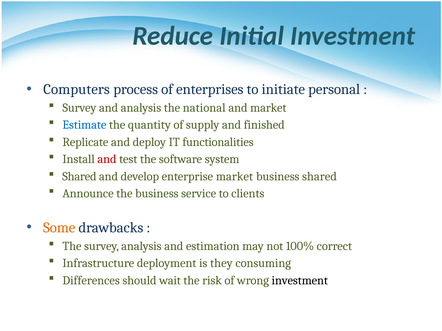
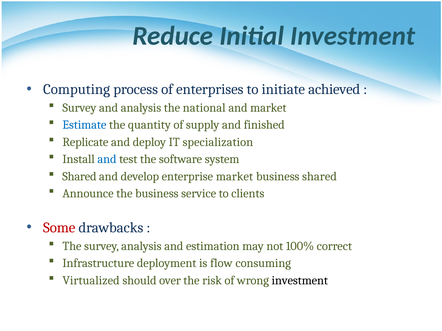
Computers: Computers -> Computing (77, 89)
personal: personal -> achieved (334, 89)
functionalities: functionalities -> specialization (218, 142)
and colour: red -> blue (107, 160)
Some colour: orange -> red (59, 228)
they: they -> flow (221, 264)
Differences: Differences -> Virtualized (91, 281)
wait: wait -> over (170, 281)
